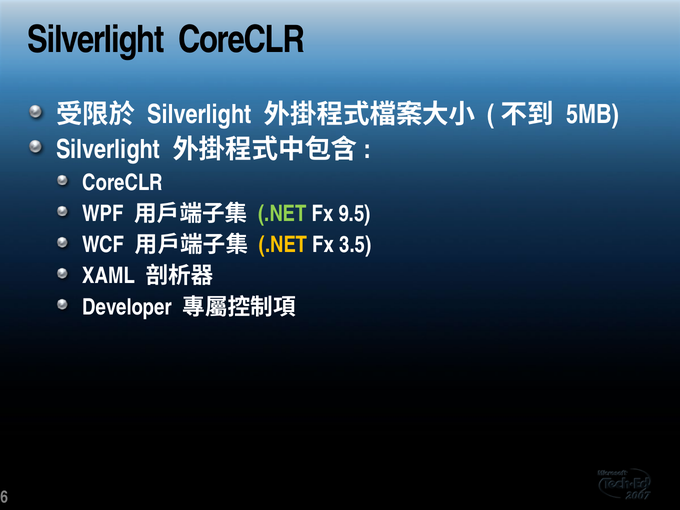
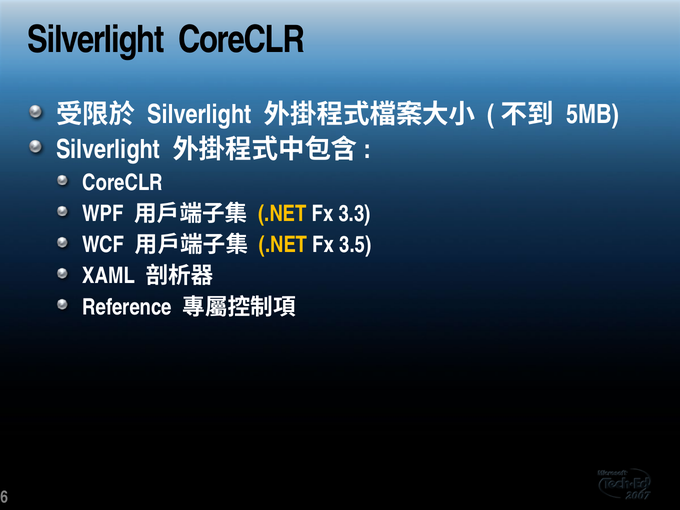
.NET colour: light green -> yellow (282, 214)
9.5: 9.5 -> 3.3 (355, 214)
Developer: Developer -> Reference (127, 307)
